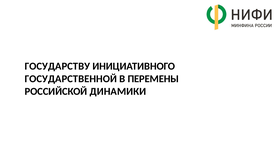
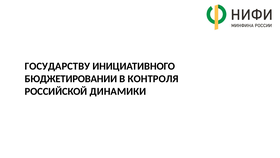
ГОСУДАРСТВЕННОЙ: ГОСУДАРСТВЕННОЙ -> БЮДЖЕТИРОВАНИИ (71, 79)
ПЕРЕМЕНЫ: ПЕРЕМЕНЫ -> КОНТРОЛЯ (153, 79)
